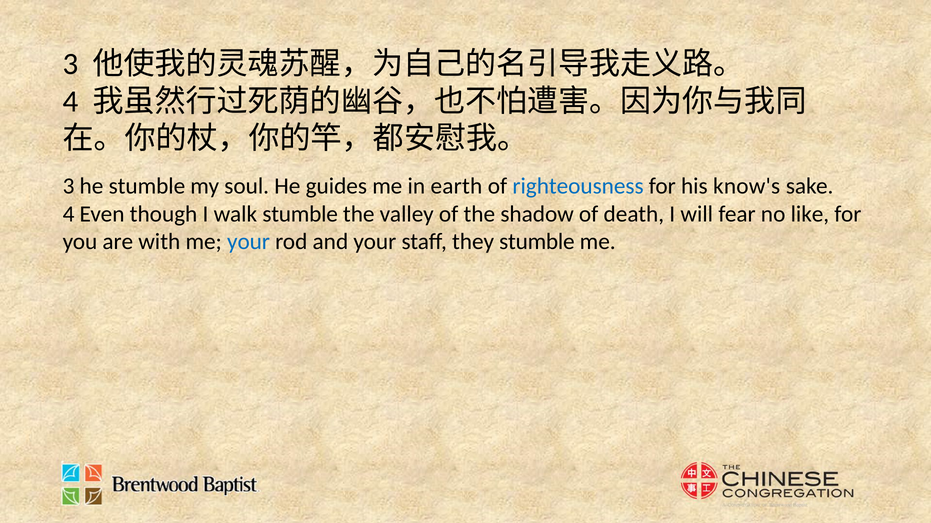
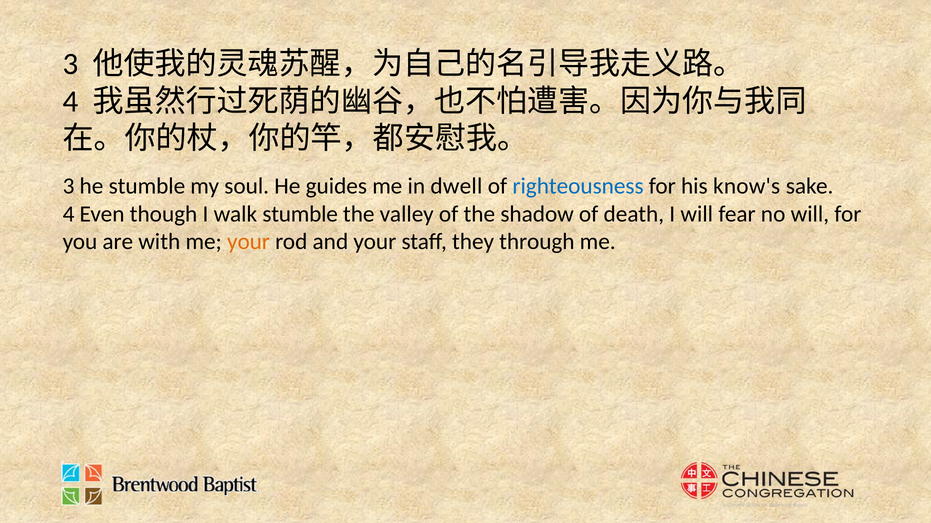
earth: earth -> dwell (456, 186)
no like: like -> will (810, 214)
your colour: blue -> orange (249, 242)
they stumble: stumble -> through (537, 242)
